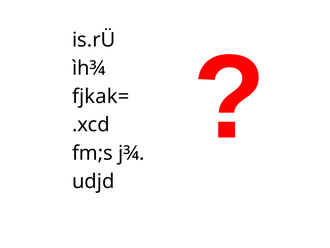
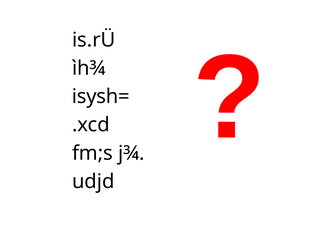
fjkak=: fjkak= -> isysh= (101, 96)
